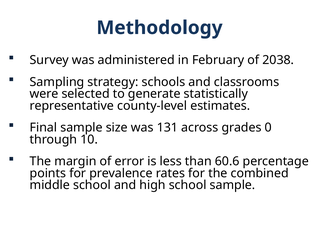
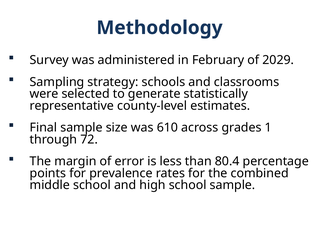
2038: 2038 -> 2029 (278, 60)
131: 131 -> 610 (167, 128)
0: 0 -> 1 (268, 128)
10: 10 -> 72 (89, 140)
60.6: 60.6 -> 80.4 (227, 161)
